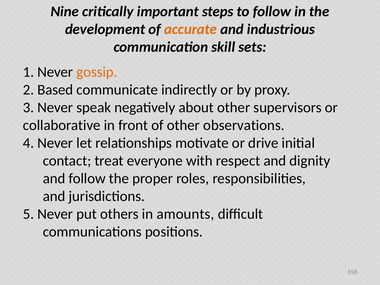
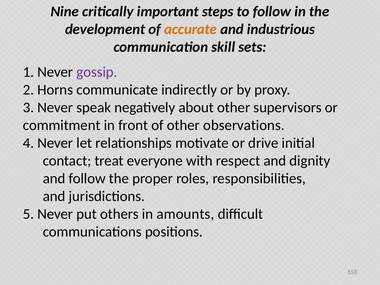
gossip colour: orange -> purple (97, 72)
Based: Based -> Horns (55, 90)
collaborative: collaborative -> commitment (62, 125)
